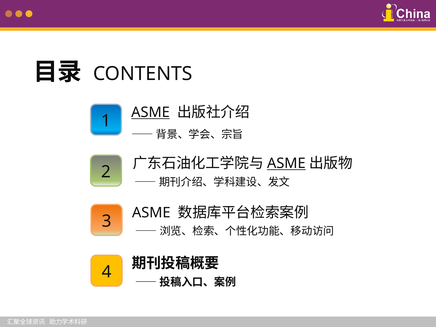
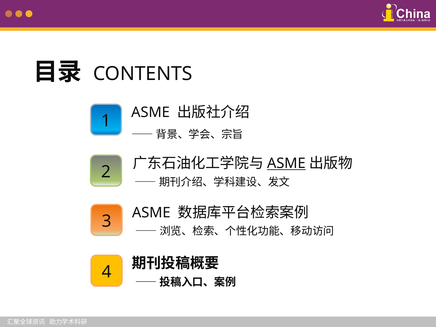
ASME underline: present -> none (151, 112)
